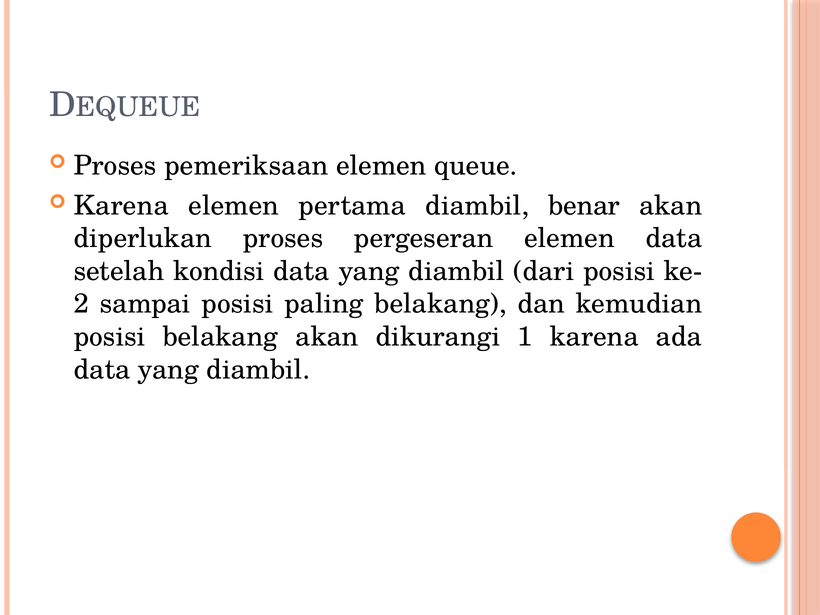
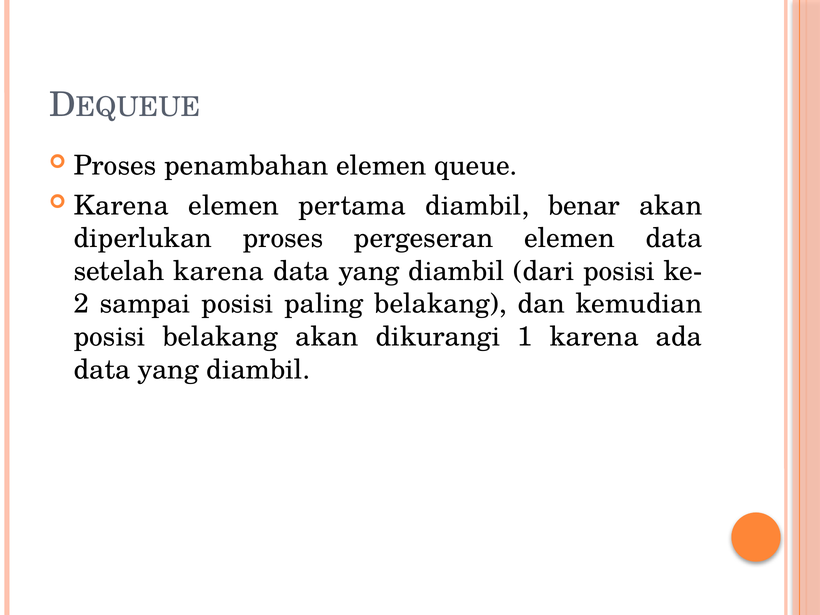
pemeriksaan: pemeriksaan -> penambahan (246, 166)
setelah kondisi: kondisi -> karena (219, 271)
